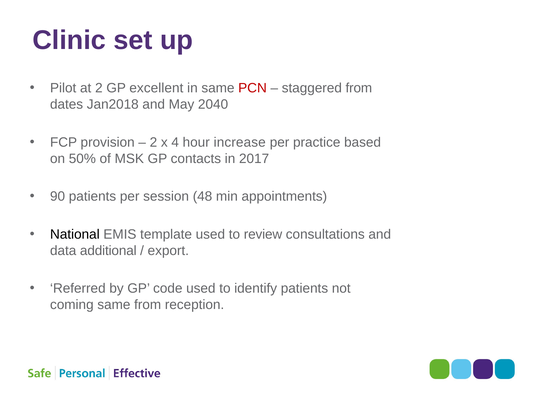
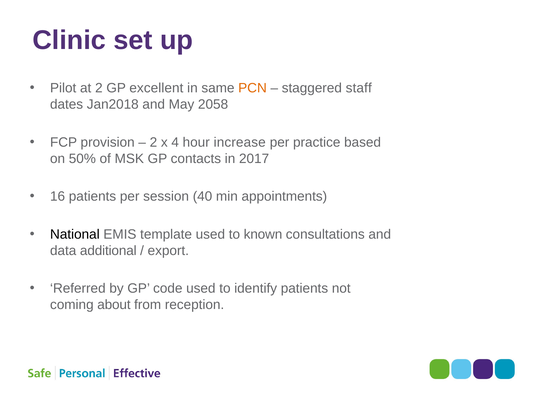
PCN colour: red -> orange (252, 88)
staggered from: from -> staff (359, 88)
2040: 2040 -> 2058 (213, 104)
90: 90 -> 16 (58, 196)
48: 48 -> 40 (203, 196)
review: review -> known (263, 234)
coming same: same -> about (114, 305)
